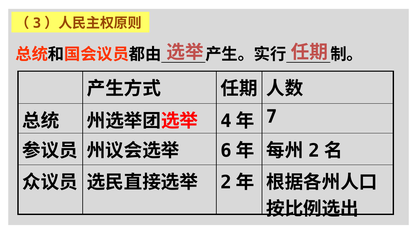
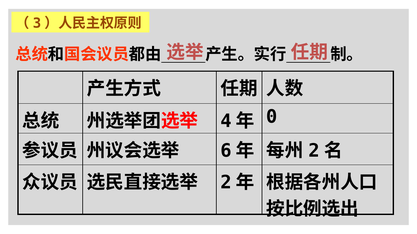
7: 7 -> 0 (272, 117)
